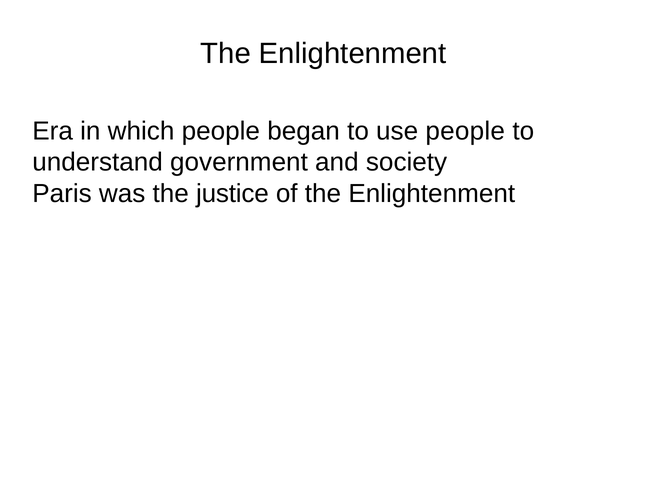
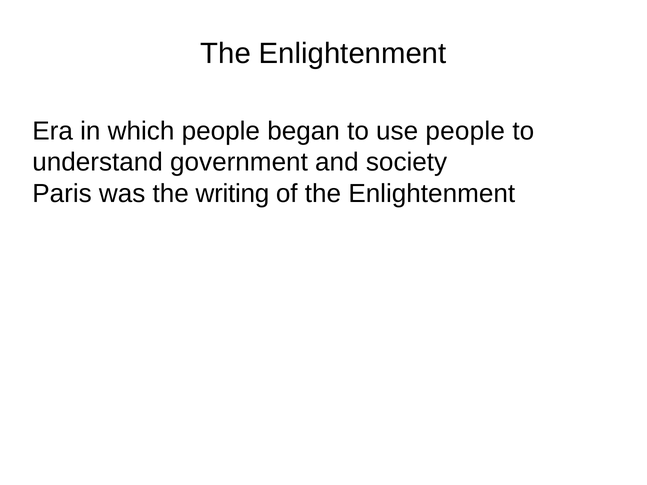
justice: justice -> writing (232, 194)
